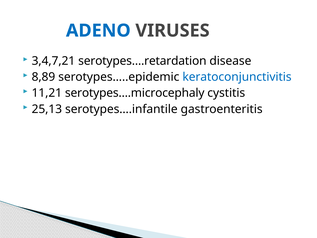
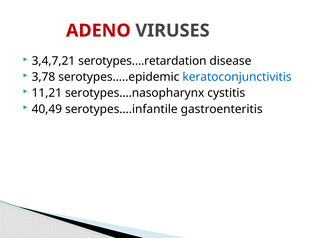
ADENO colour: blue -> red (98, 31)
8,89: 8,89 -> 3,78 (43, 77)
serotypes….microcephaly: serotypes….microcephaly -> serotypes….nasopharynx (135, 93)
25,13: 25,13 -> 40,49 (47, 109)
